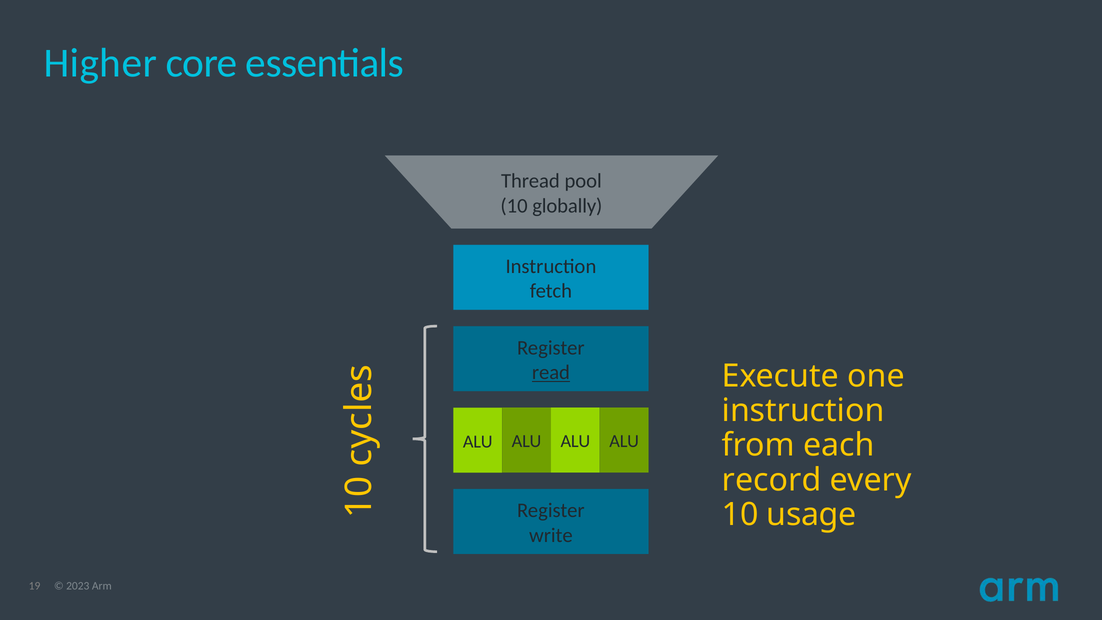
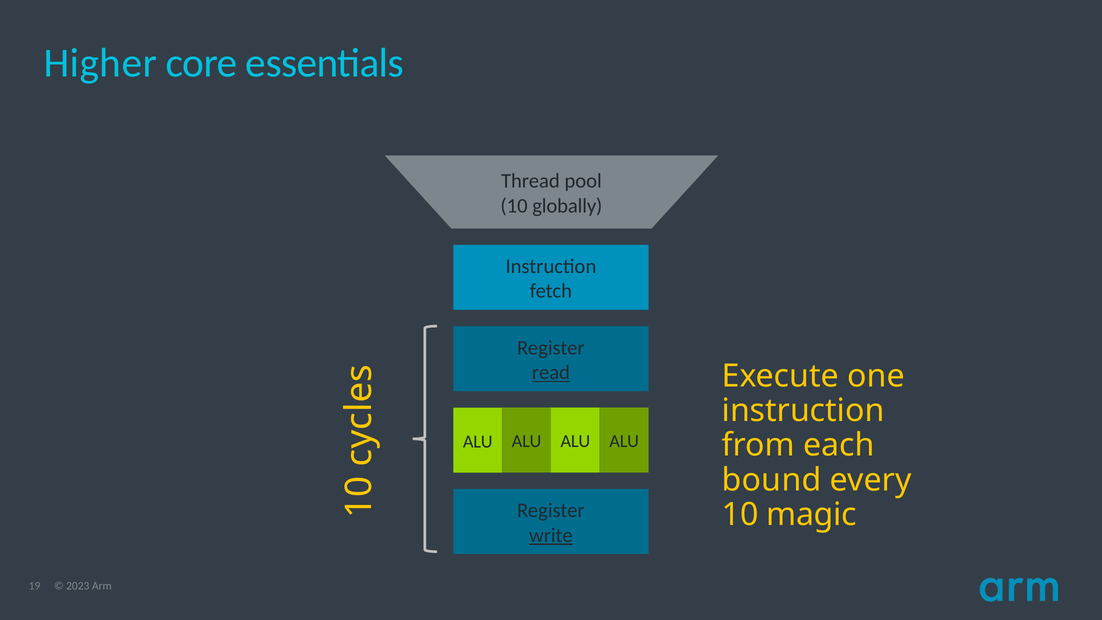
record: record -> bound (772, 480)
usage: usage -> magic (811, 515)
write underline: none -> present (551, 535)
